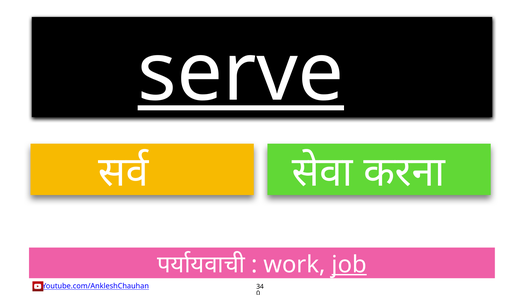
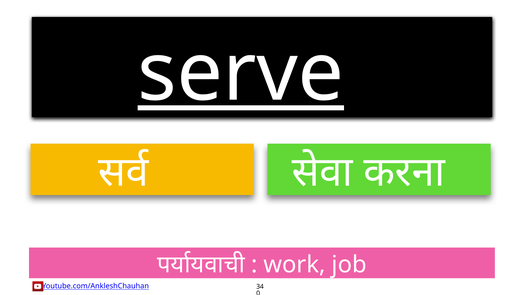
job underline: present -> none (349, 264)
